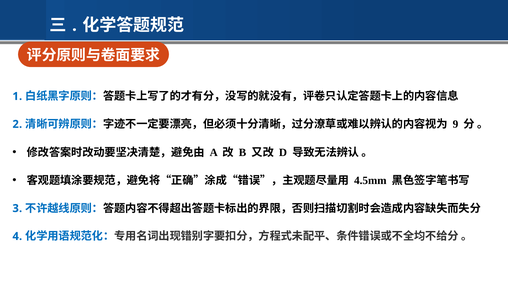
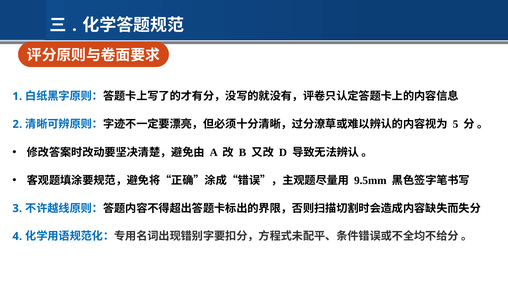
9: 9 -> 5 (455, 125)
4.5mm: 4.5mm -> 9.5mm (370, 181)
